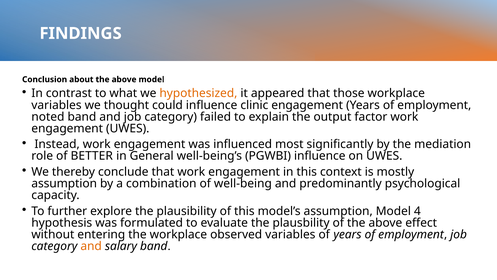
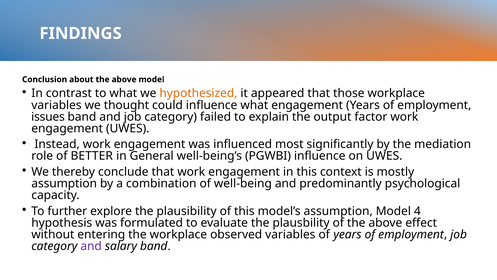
influence clinic: clinic -> what (254, 105)
noted: noted -> issues (48, 117)
and colour: orange -> purple (91, 246)
